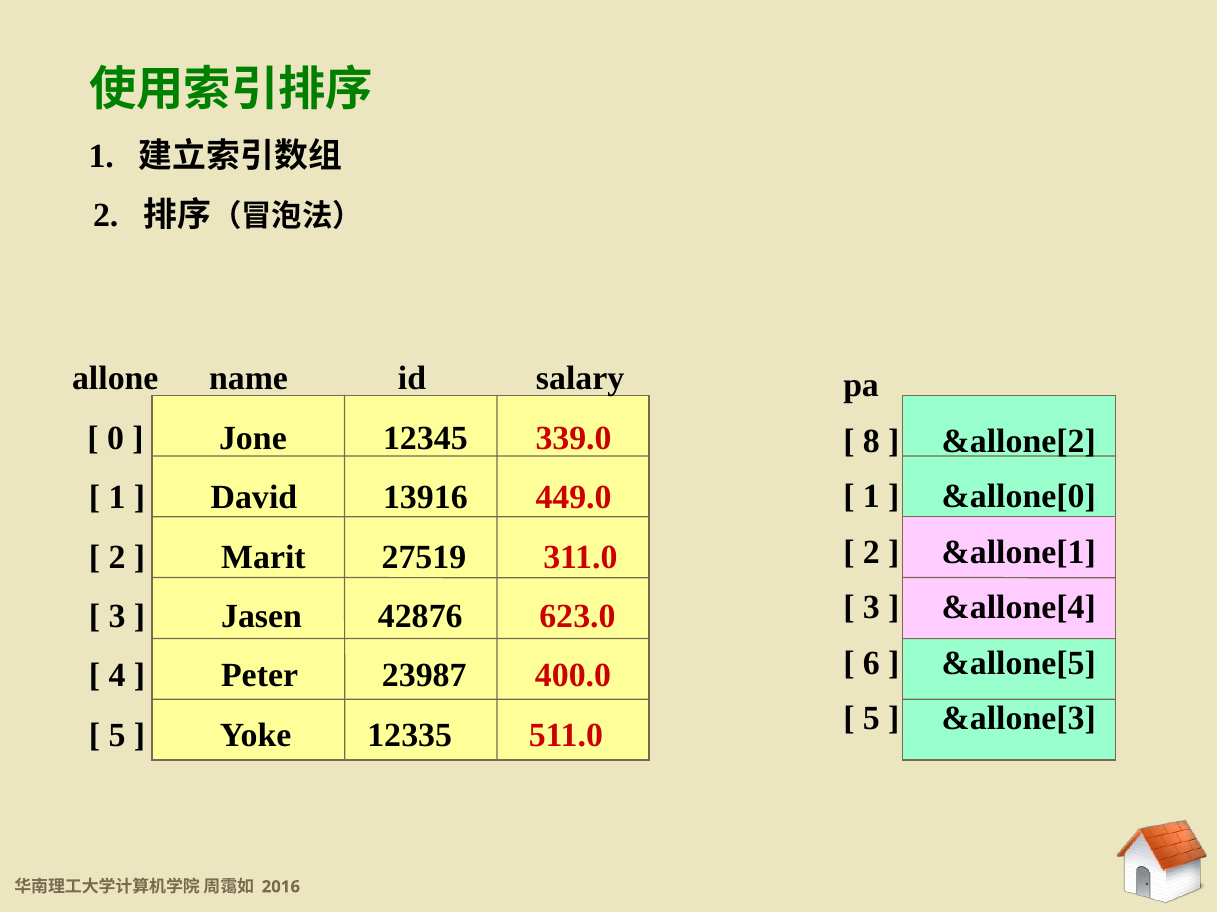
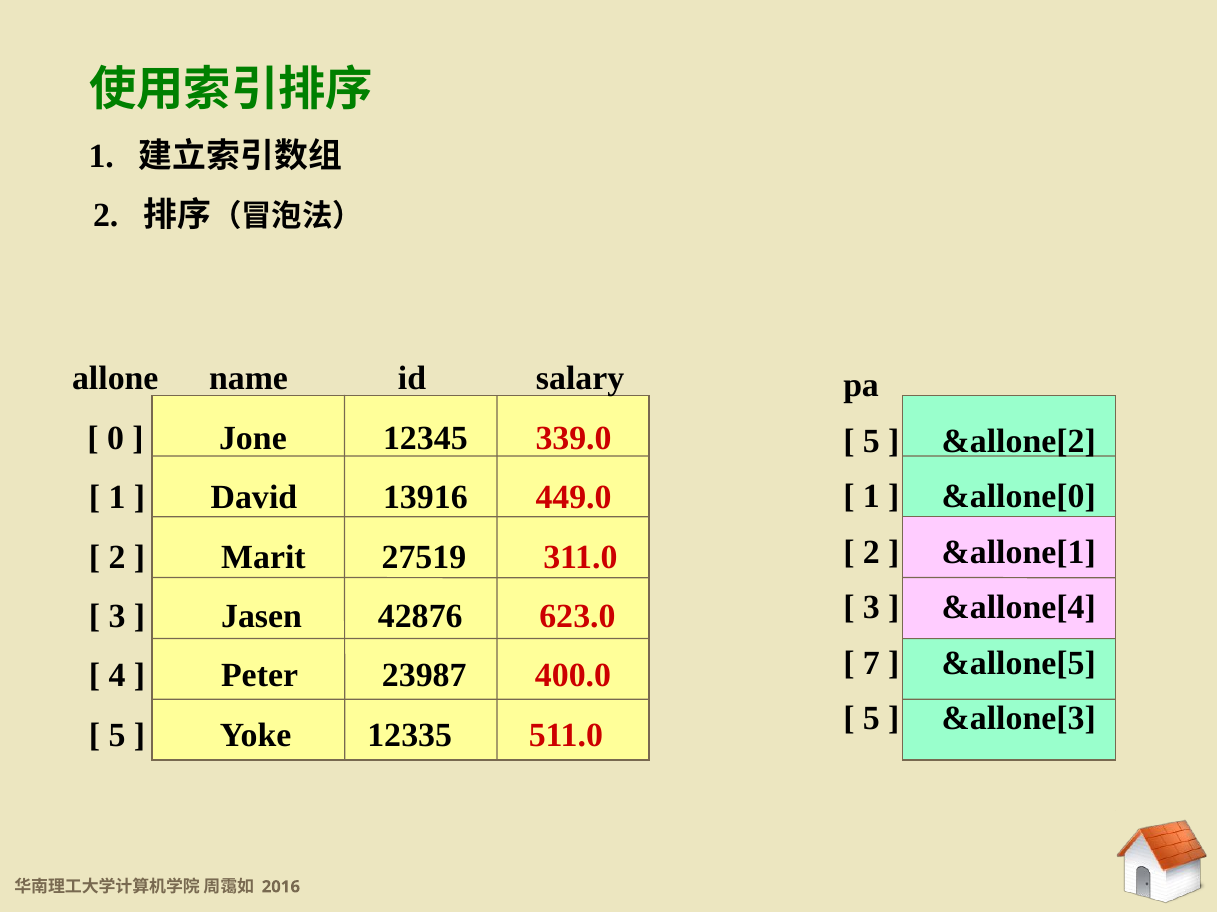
8: 8 -> 5 (871, 441)
6: 6 -> 7 (871, 663)
